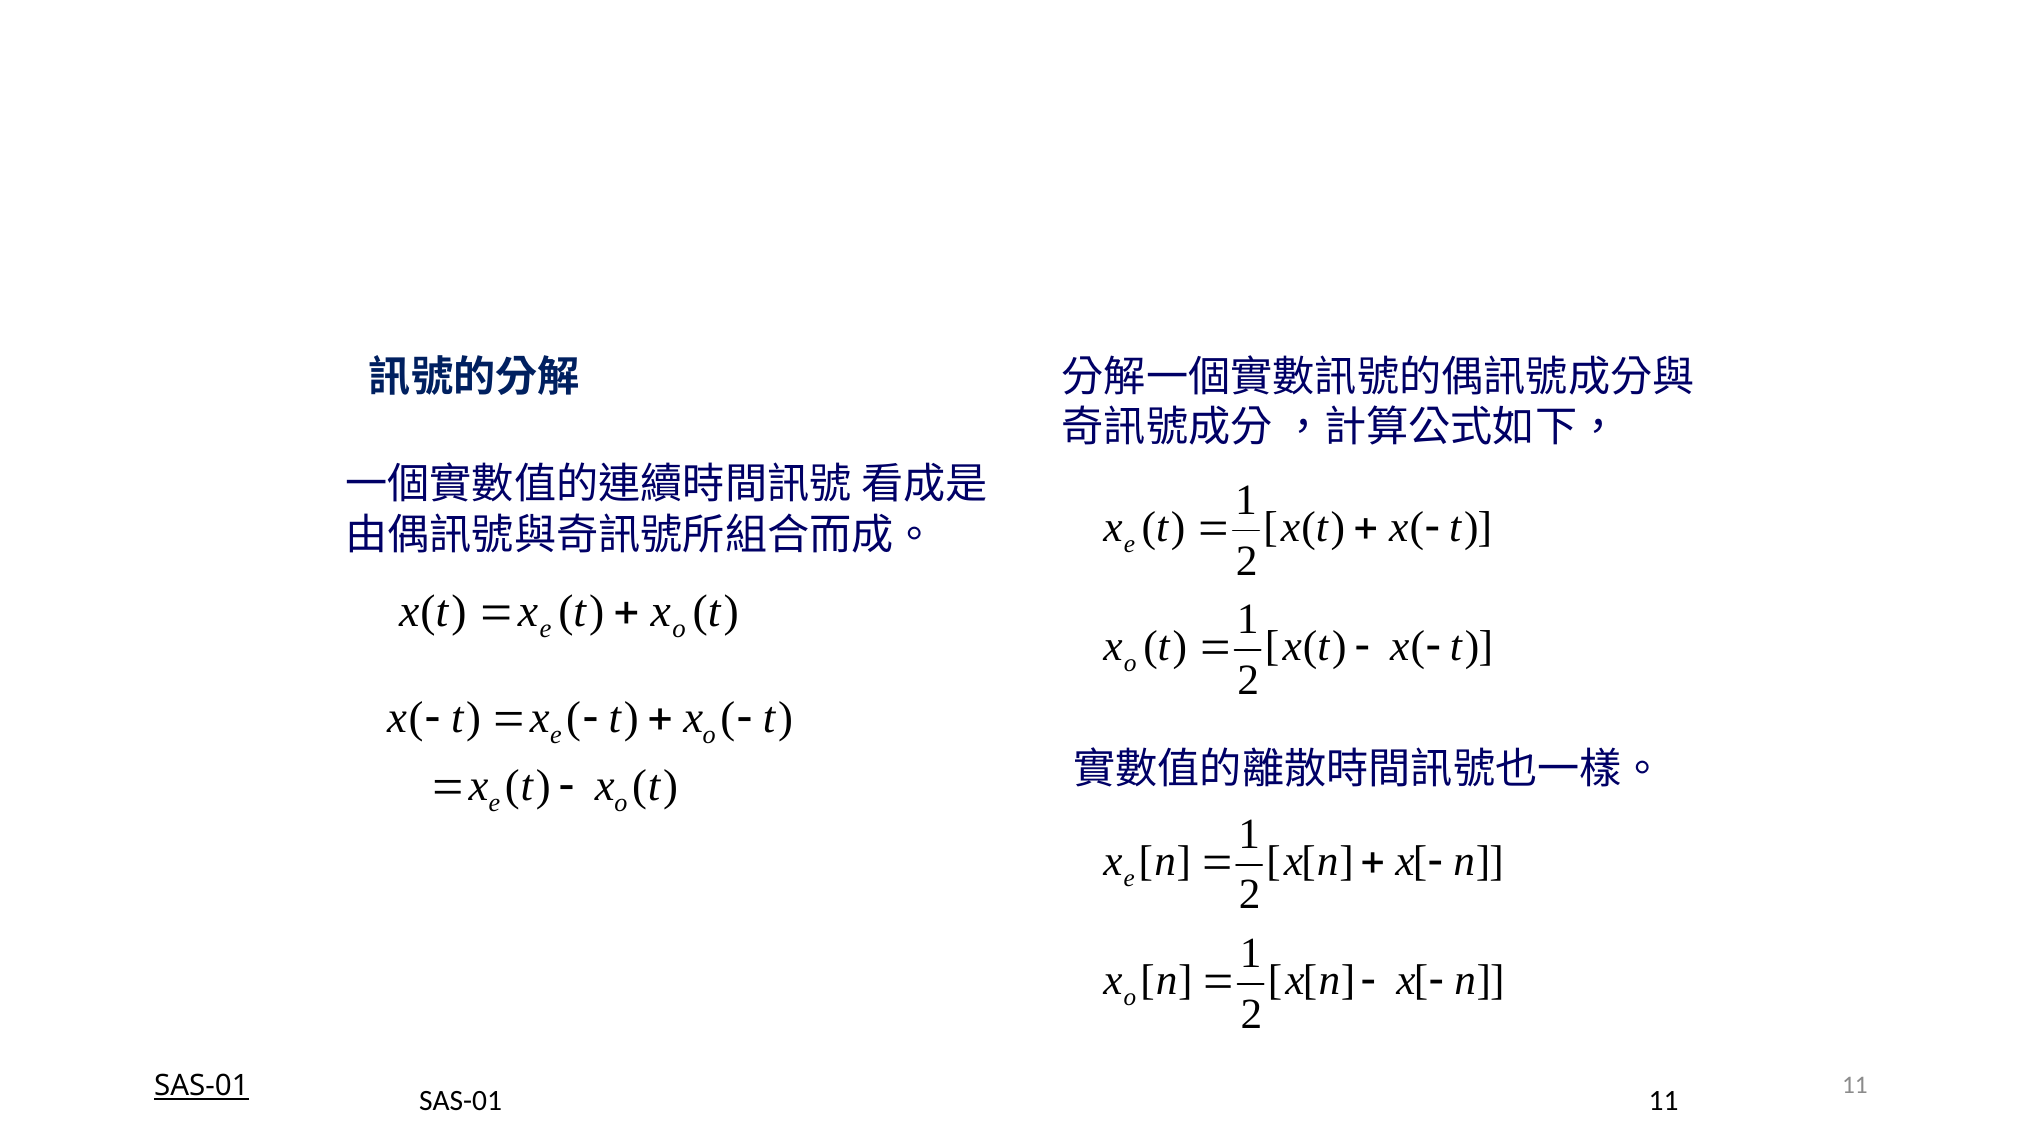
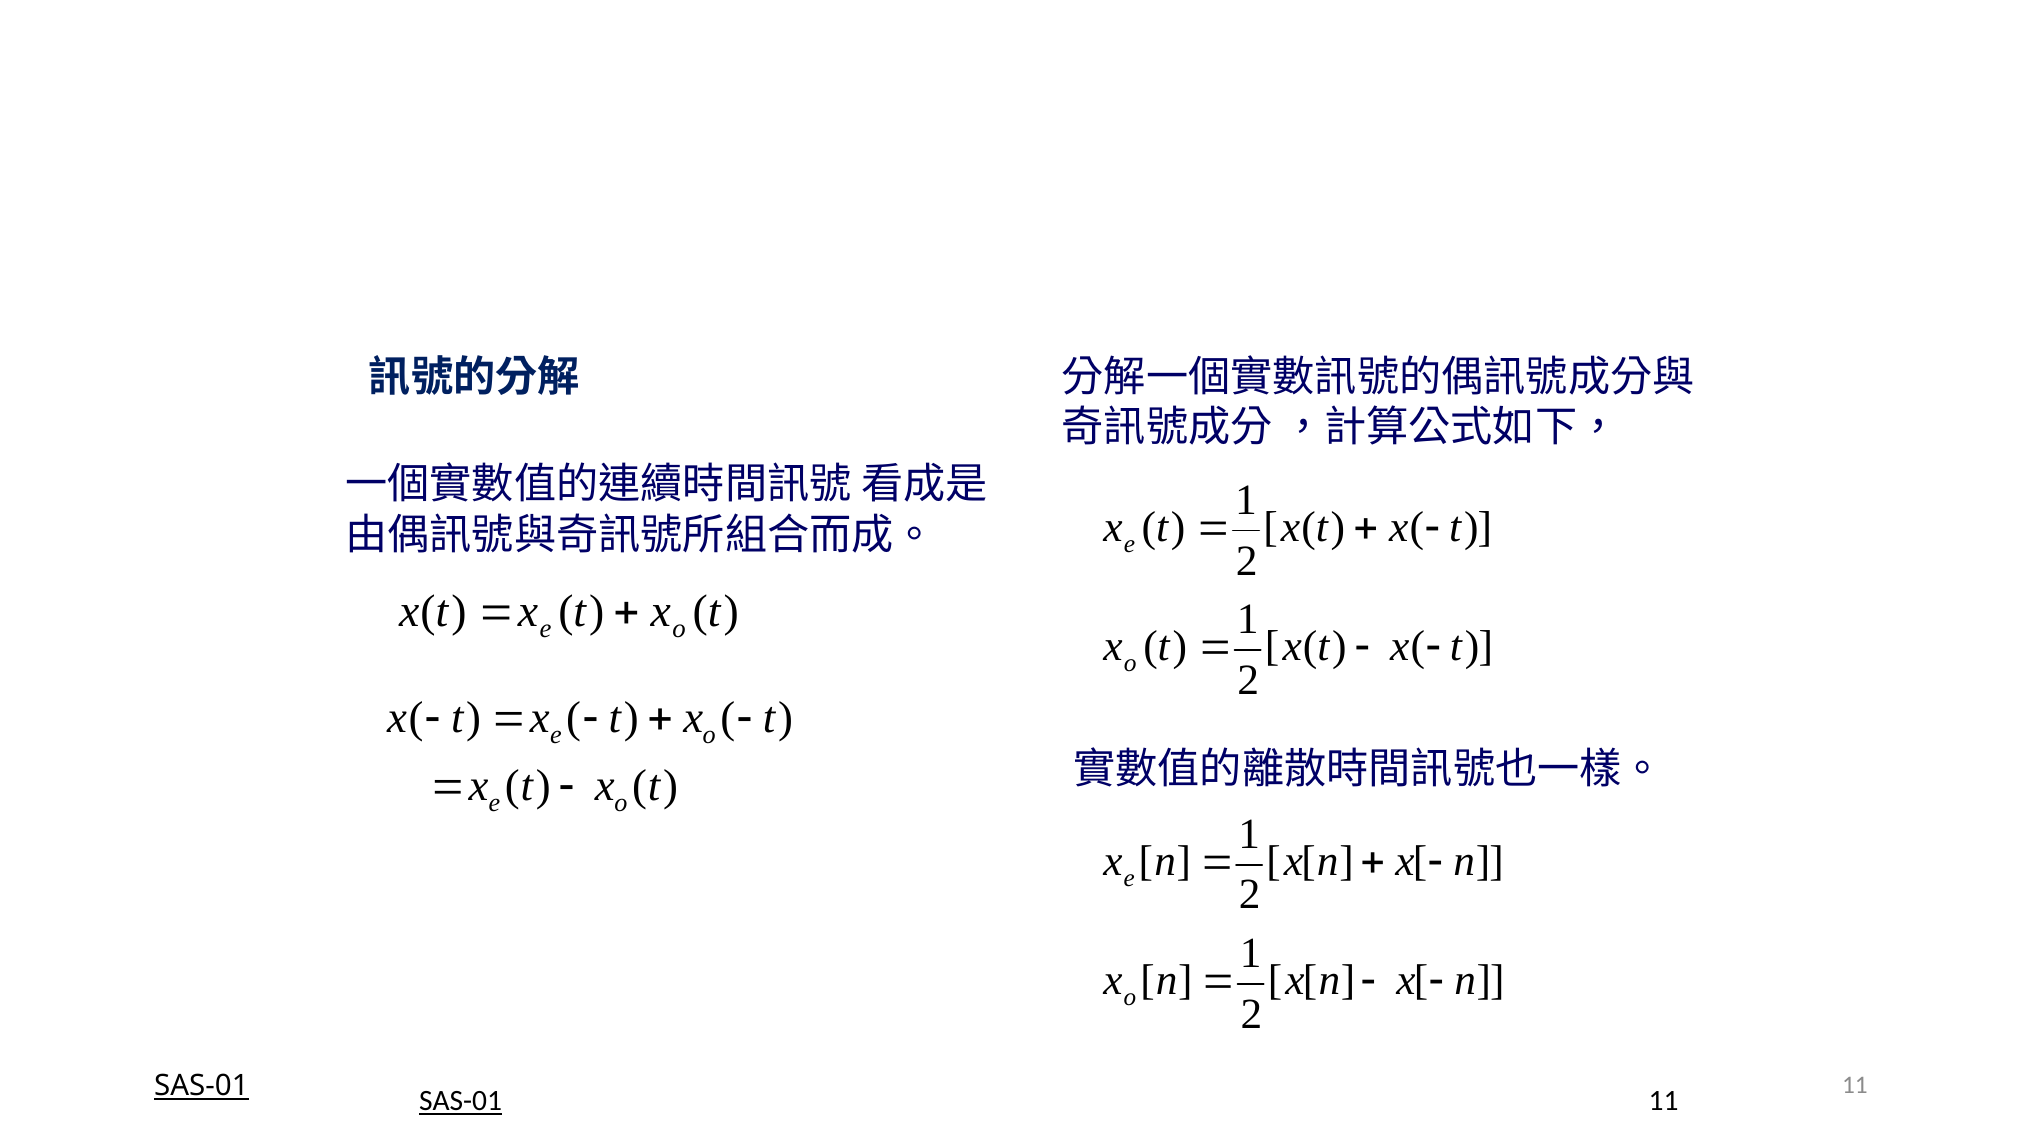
SAS-01 underline: none -> present (461, 1102)
